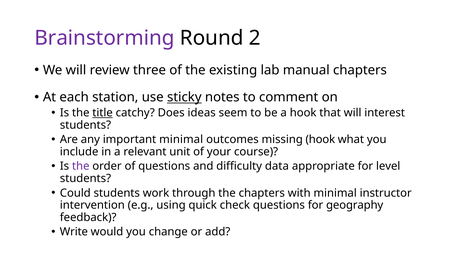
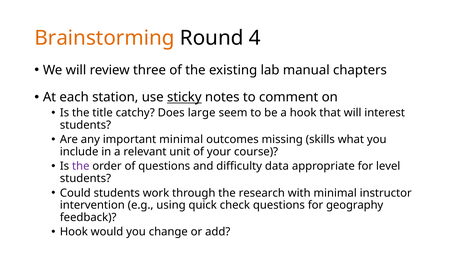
Brainstorming colour: purple -> orange (104, 38)
2: 2 -> 4 (255, 38)
title underline: present -> none (103, 113)
ideas: ideas -> large (202, 113)
missing hook: hook -> skills (320, 140)
the chapters: chapters -> research (262, 193)
Write: Write -> Hook (74, 232)
